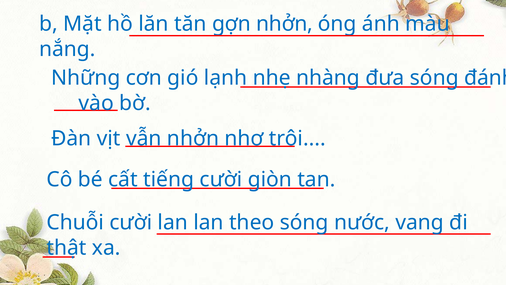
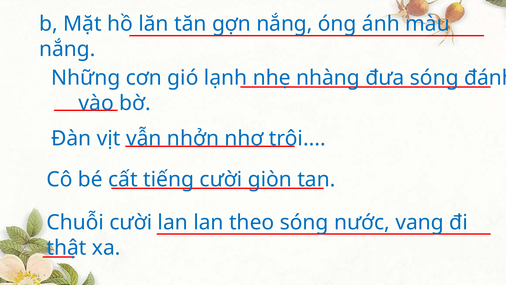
gợn nhởn: nhởn -> nắng (284, 24)
